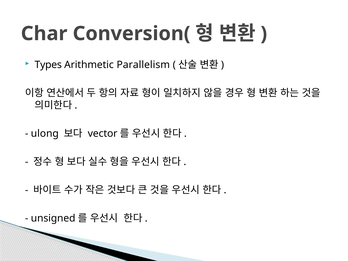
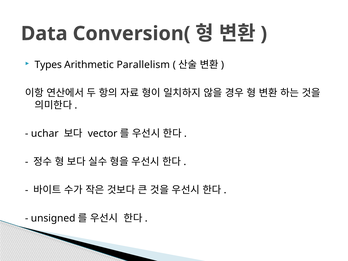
Char: Char -> Data (44, 34)
ulong: ulong -> uchar (45, 134)
